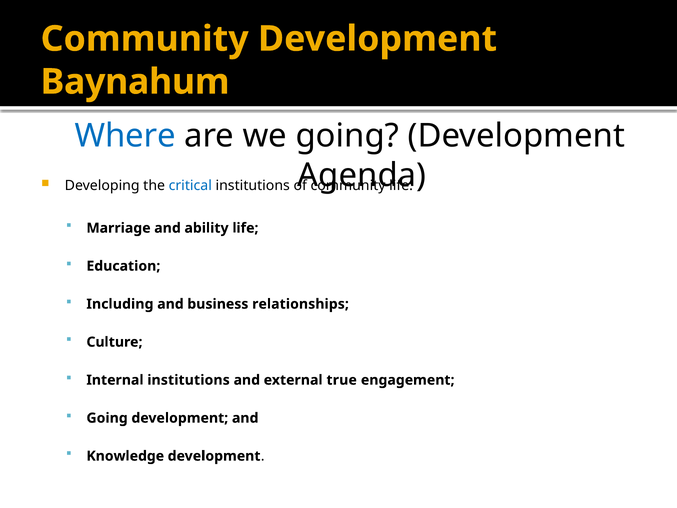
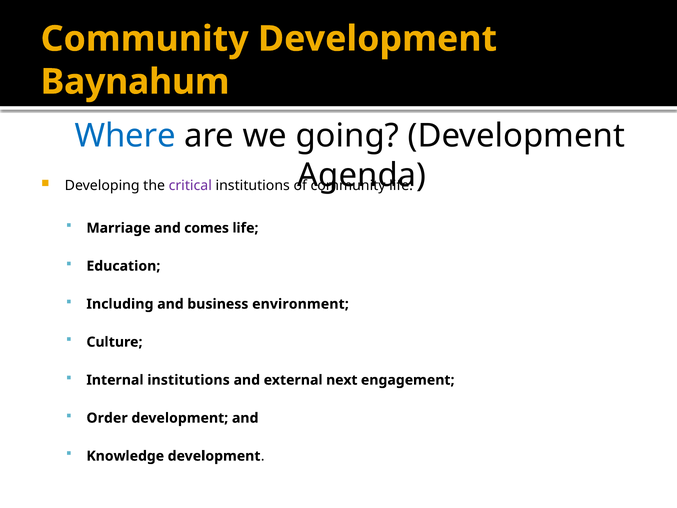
critical colour: blue -> purple (190, 185)
ability: ability -> comes (207, 228)
relationships: relationships -> environment (300, 304)
true: true -> next (342, 380)
Going: Going -> Order (107, 418)
